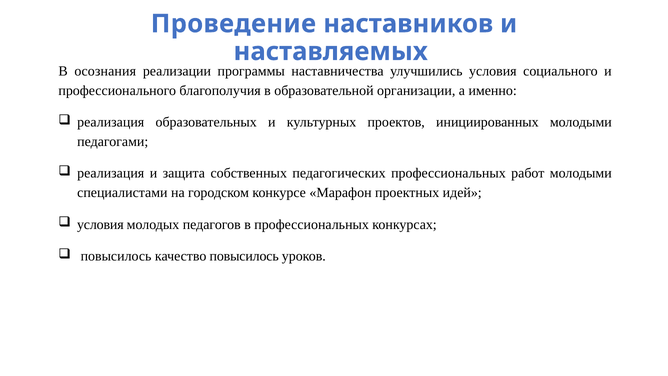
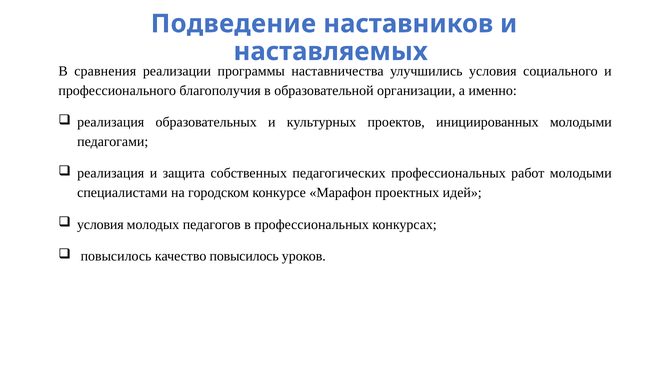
Проведение: Проведение -> Подведение (233, 24)
осознания: осознания -> сравнения (105, 71)
